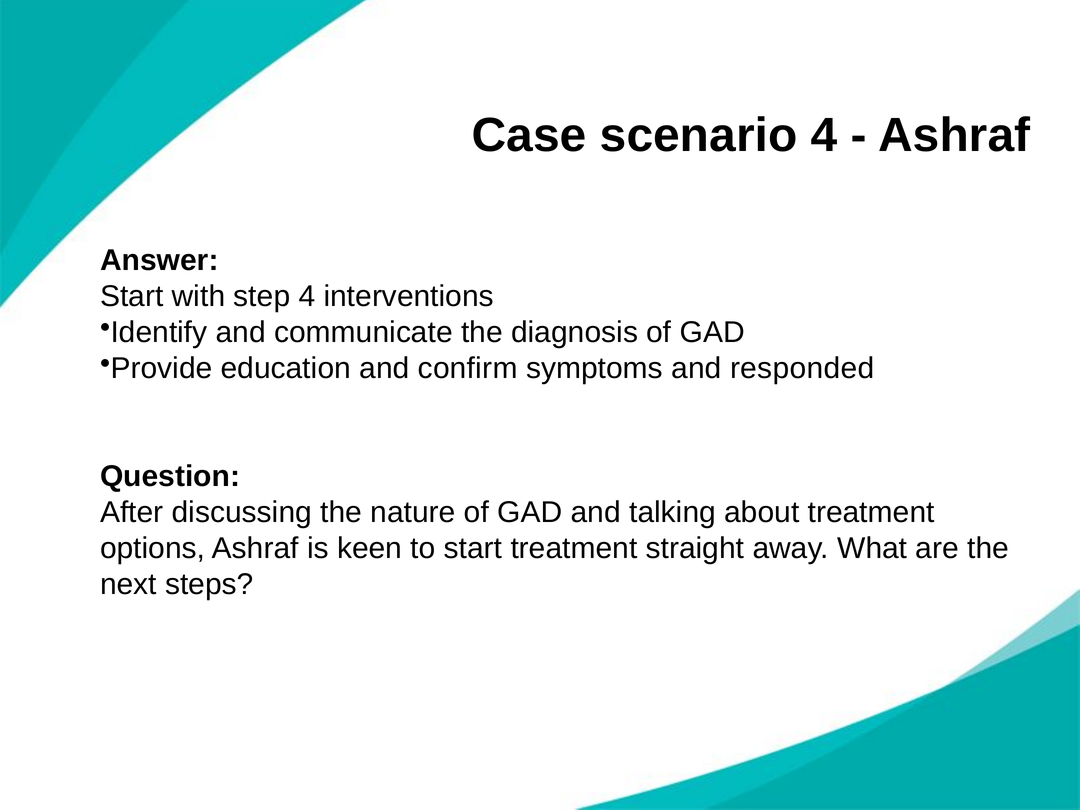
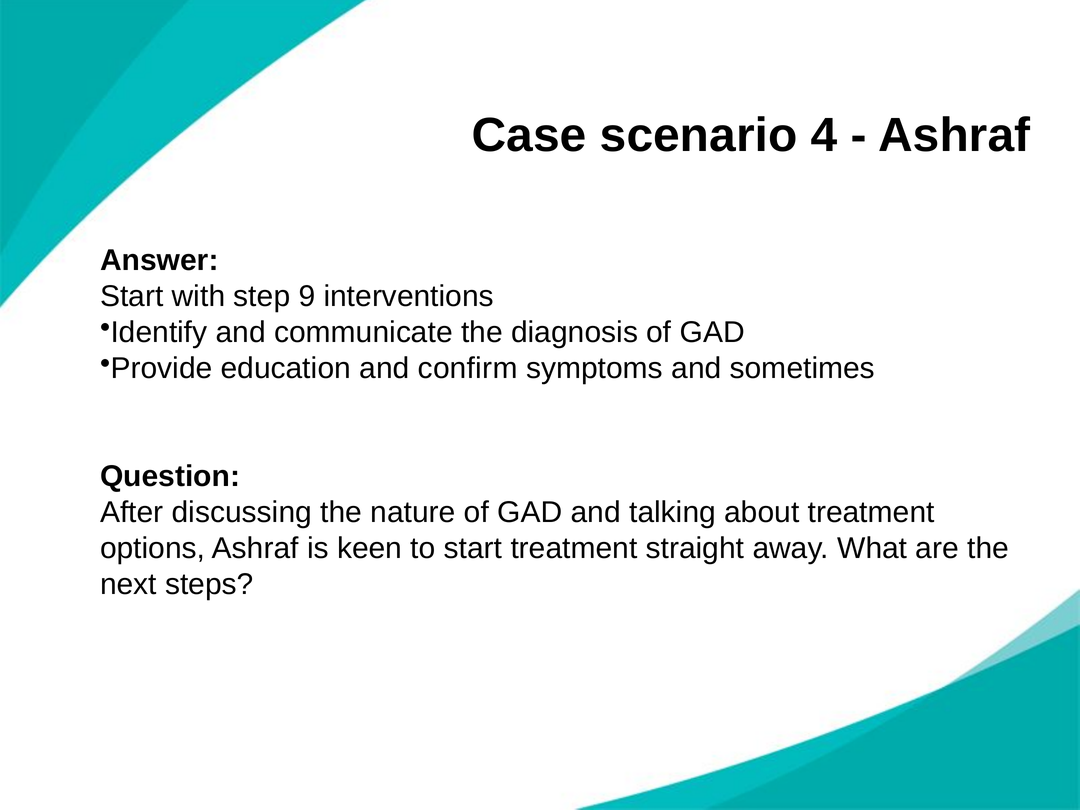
step 4: 4 -> 9 (307, 296)
responded: responded -> sometimes (802, 368)
